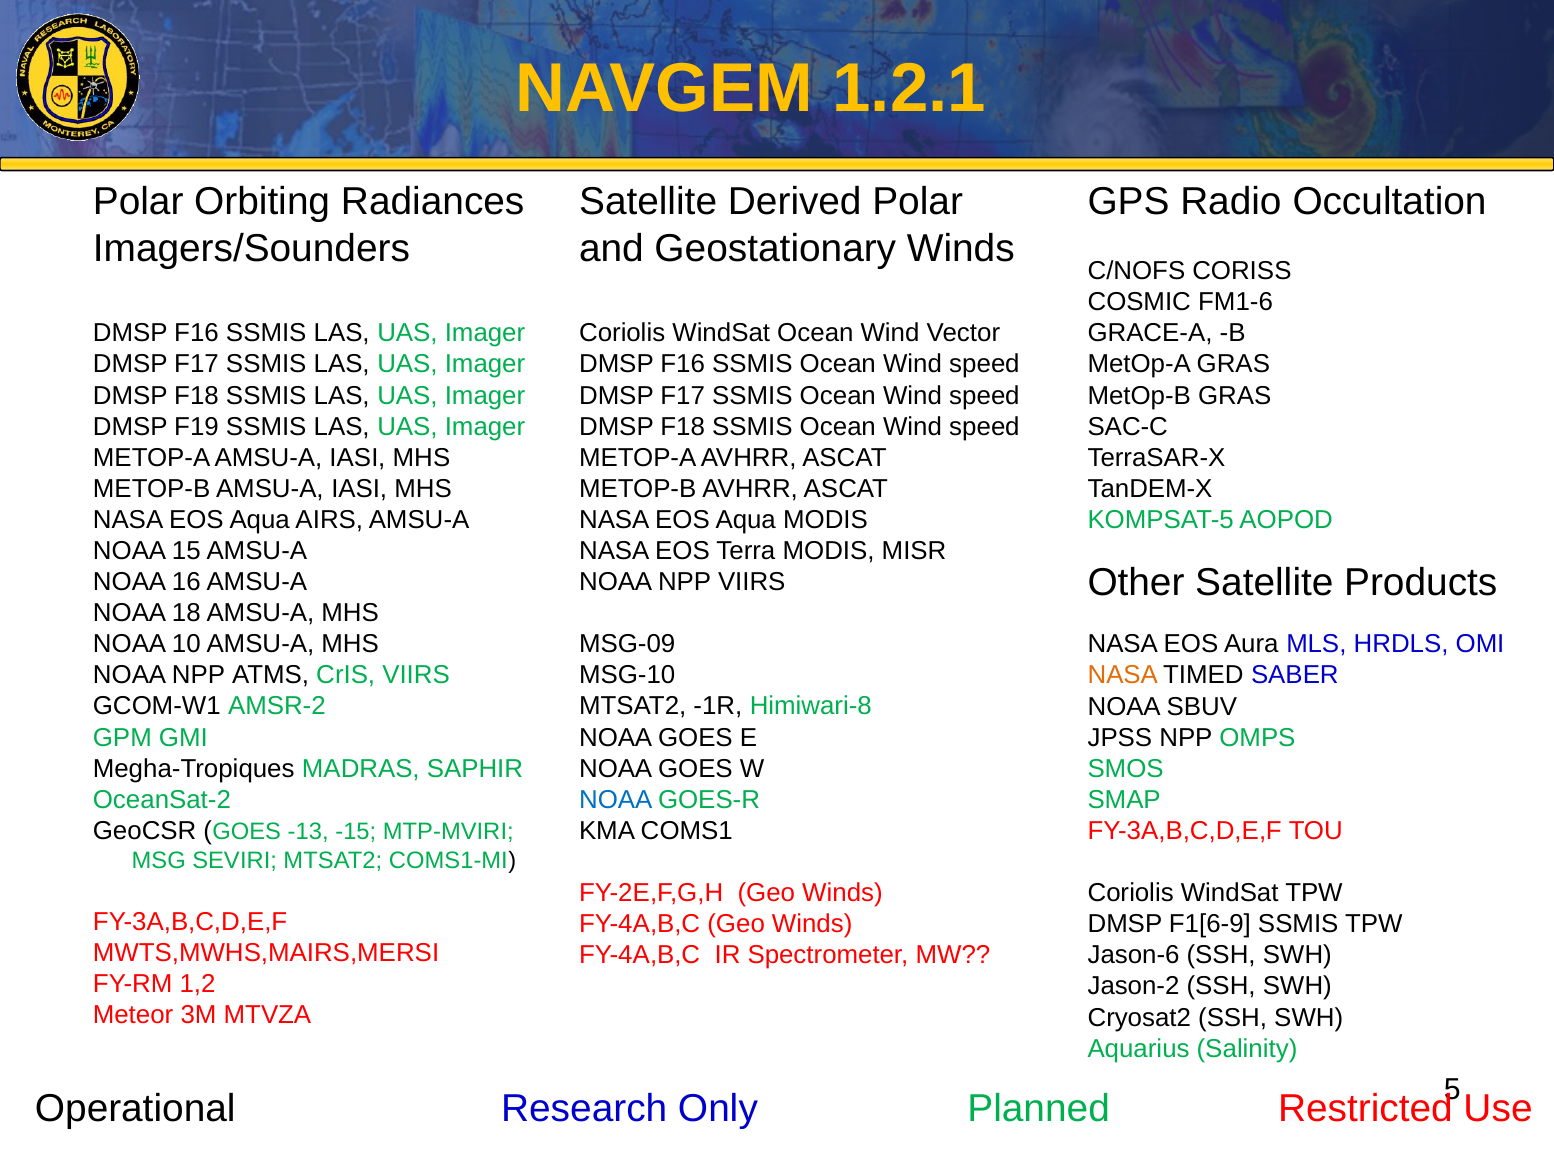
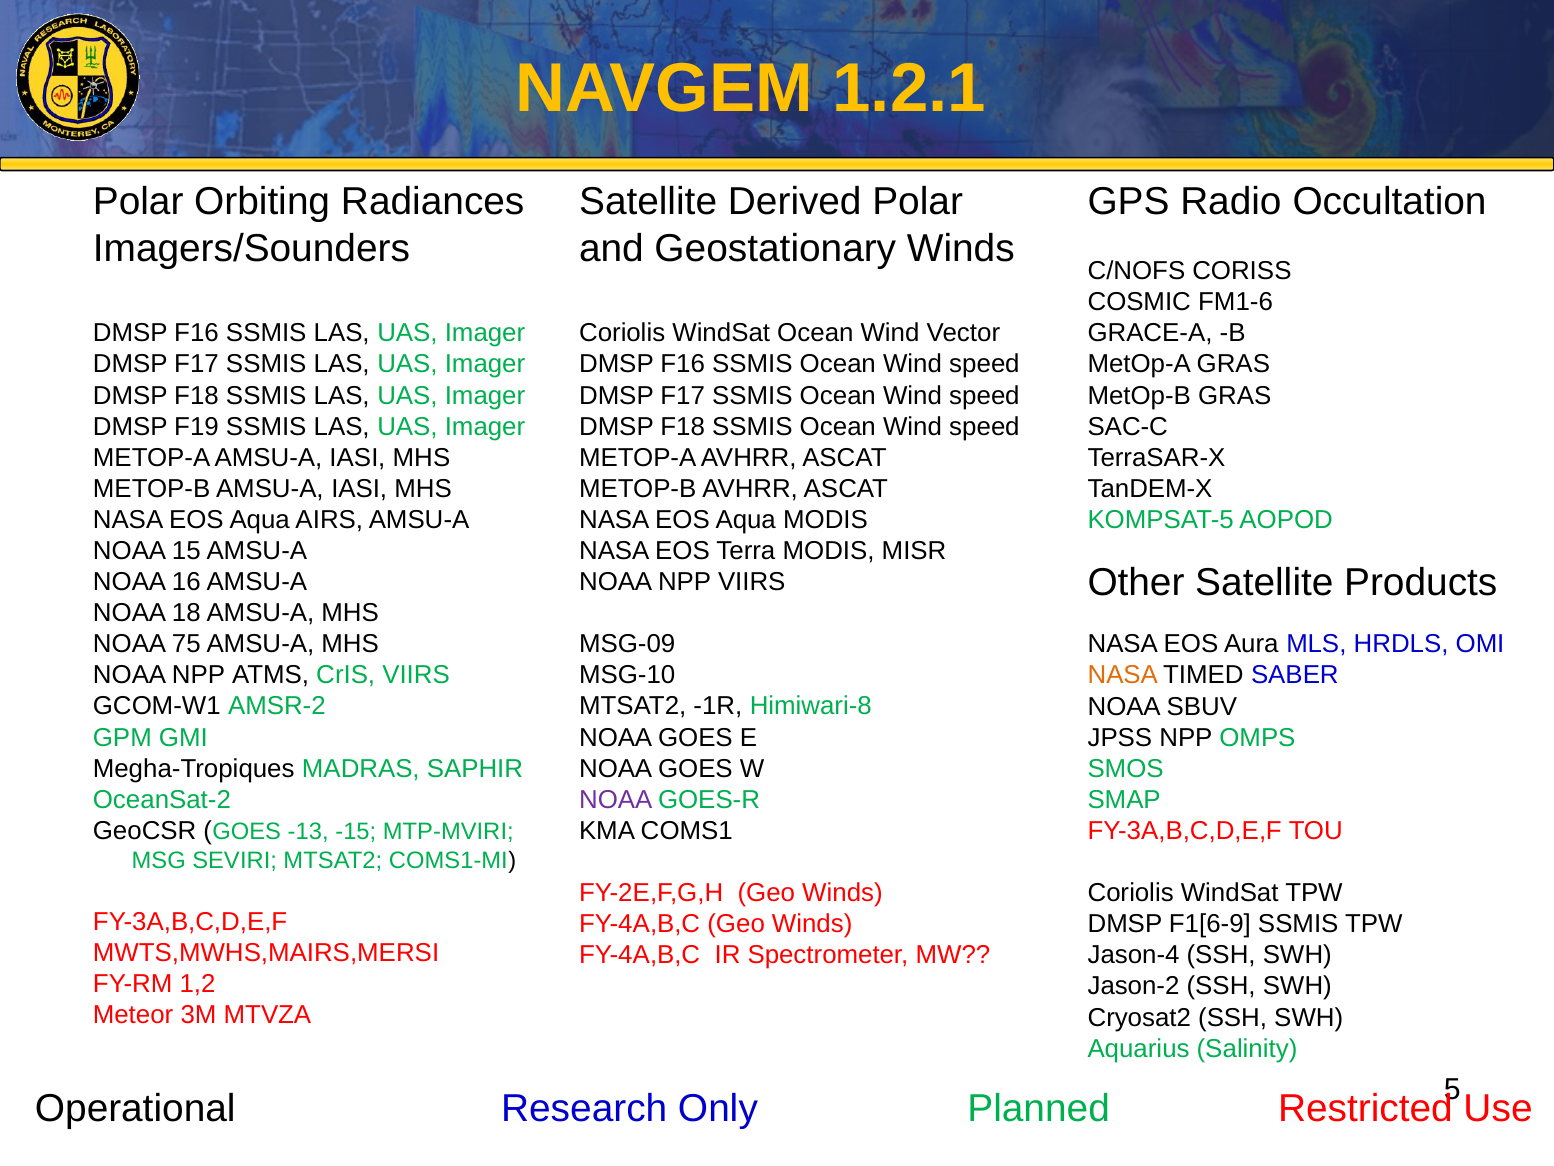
10: 10 -> 75 (186, 644)
NOAA colour: blue -> purple (616, 799)
Jason-6: Jason-6 -> Jason-4 (1134, 955)
